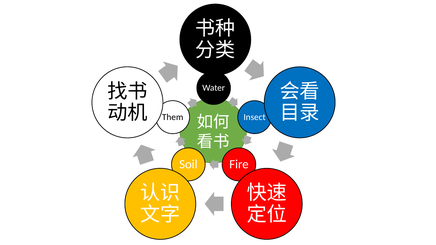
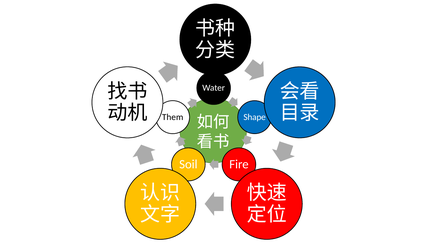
Insect: Insect -> Shape (255, 117)
